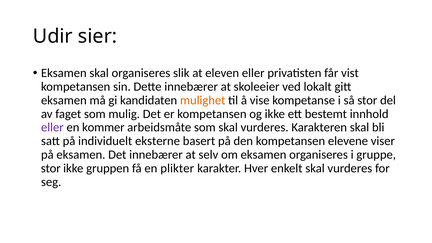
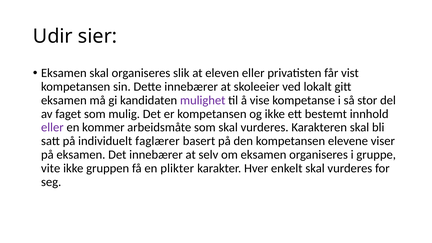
mulighet colour: orange -> purple (203, 100)
eksterne: eksterne -> faglærer (157, 141)
stor: stor -> vite (51, 168)
